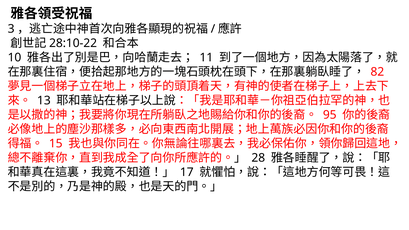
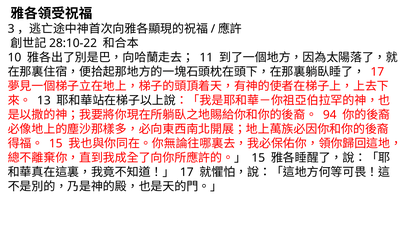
82: 82 -> 17 (377, 72)
95: 95 -> 94 (330, 115)
28: 28 -> 15 (258, 158)
